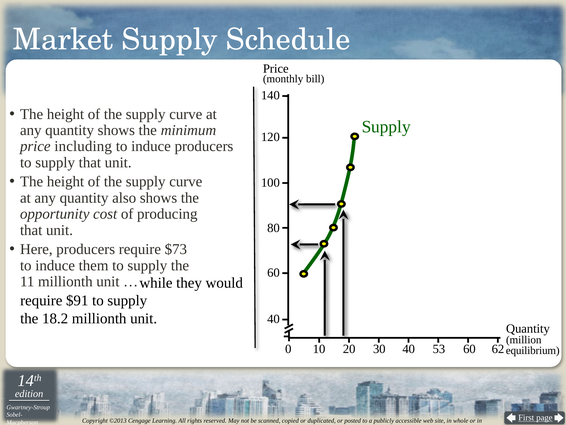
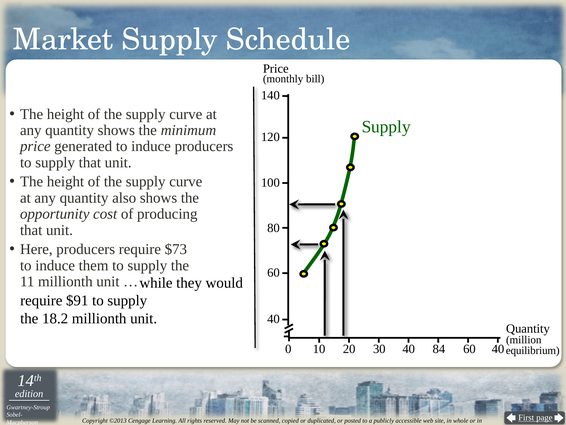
including: including -> generated (83, 146)
53: 53 -> 84 (439, 349)
60 62: 62 -> 40 (498, 349)
